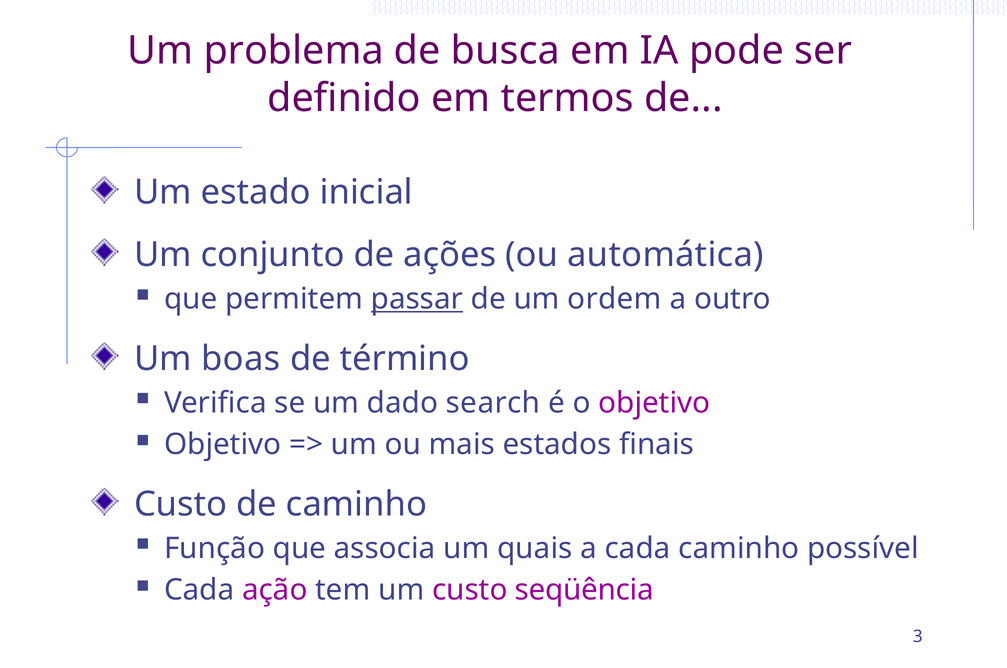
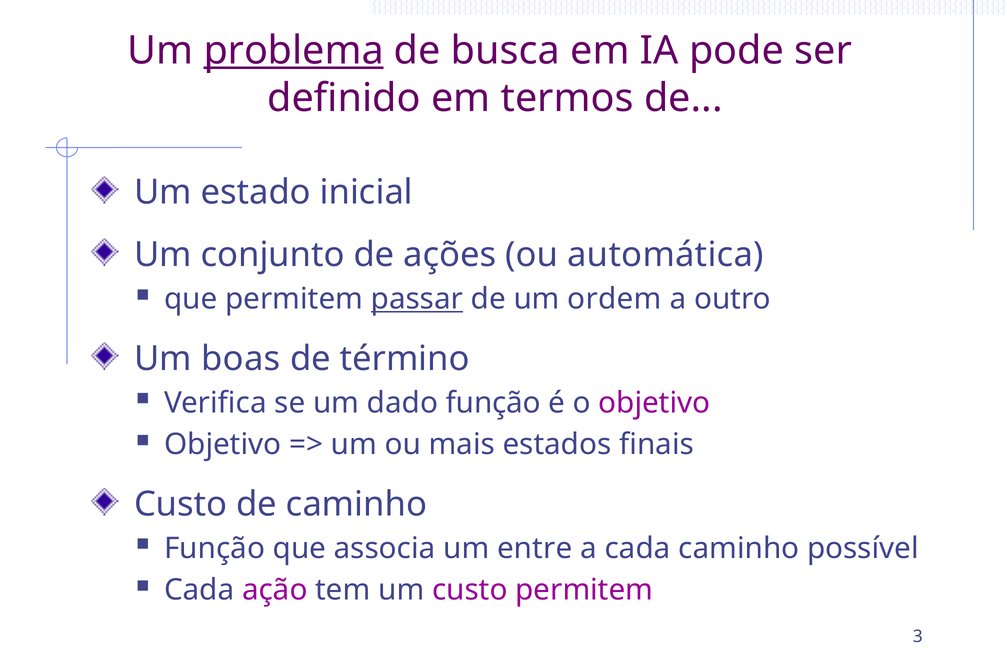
problema underline: none -> present (294, 51)
dado search: search -> função (493, 403)
quais: quais -> entre (535, 549)
custo seqüência: seqüência -> permitem (584, 590)
